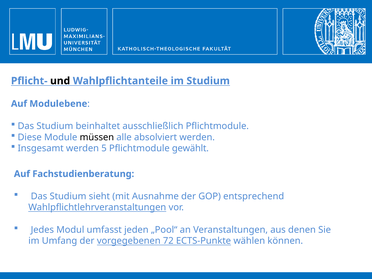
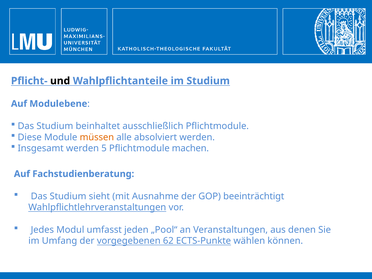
müssen colour: black -> orange (97, 137)
gewählt: gewählt -> machen (190, 148)
entsprechend: entsprechend -> beeinträchtigt (254, 196)
72: 72 -> 62 (168, 241)
